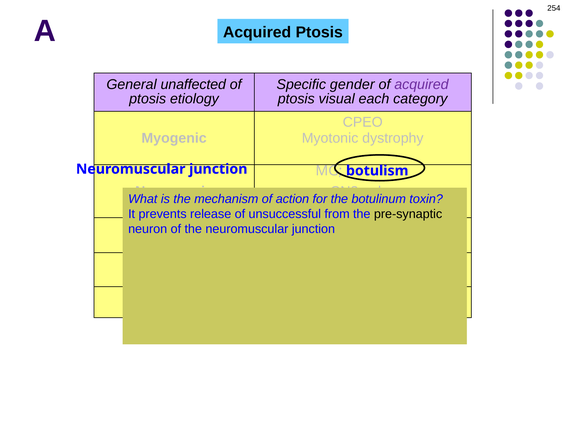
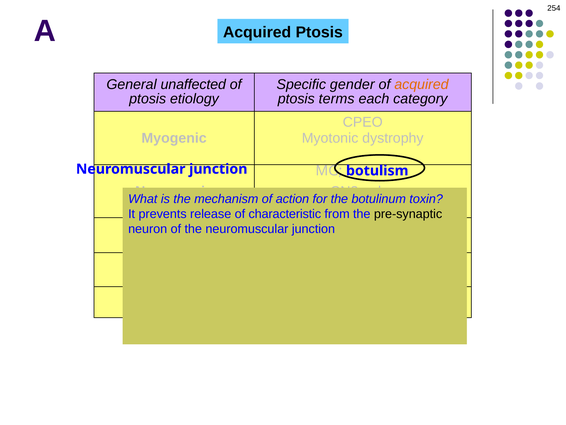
acquired colour: purple -> orange (421, 84)
visual: visual -> terms (337, 99)
unsuccessful: unsuccessful -> characteristic (285, 214)
